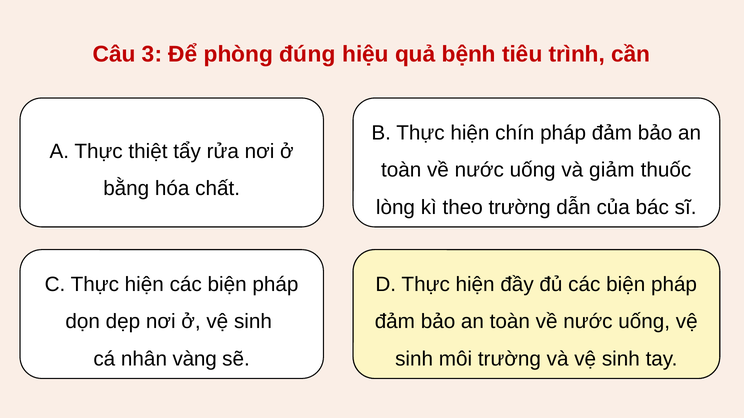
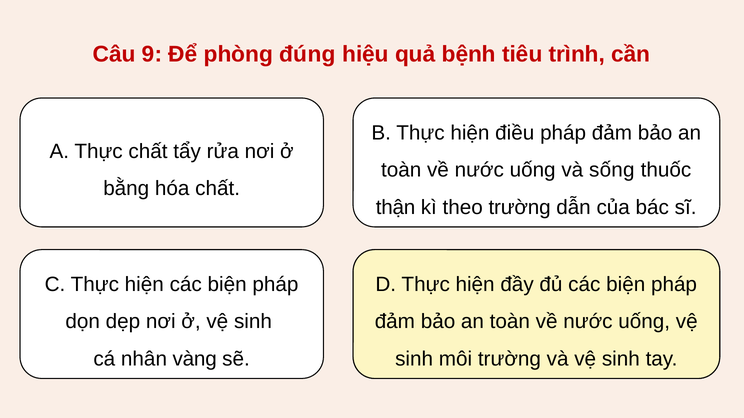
3: 3 -> 9 (152, 55)
chín: chín -> điều (515, 133)
Thực thiệt: thiệt -> chất (148, 152)
giảm: giảm -> sống (612, 170)
lòng: lòng -> thận (396, 208)
